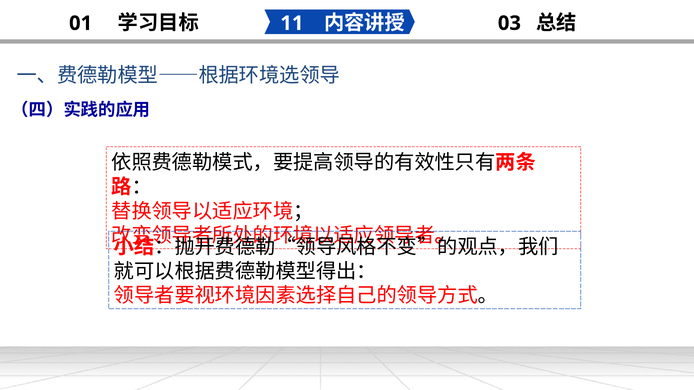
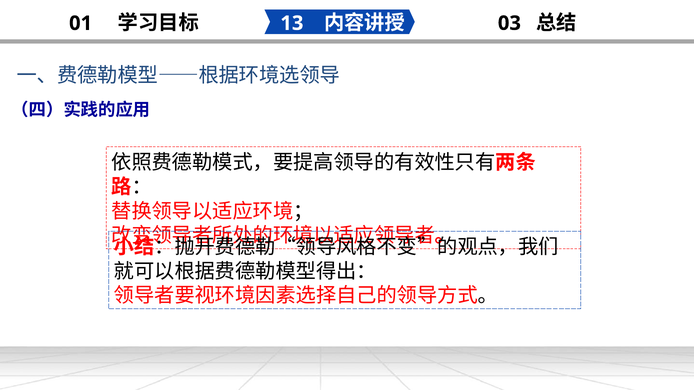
11: 11 -> 13 (292, 23)
